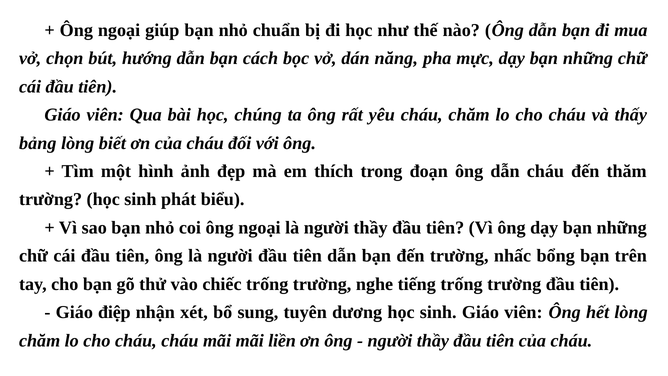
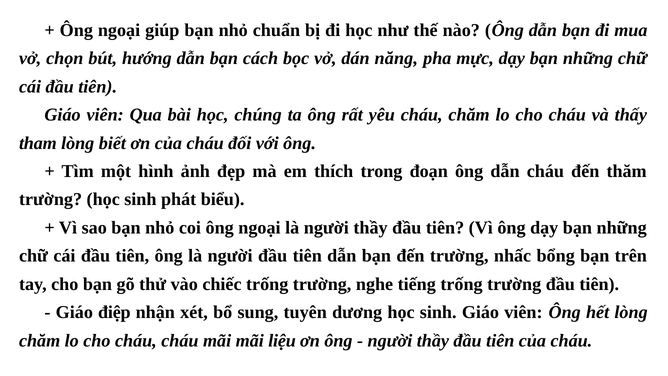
bảng: bảng -> tham (38, 143)
liền: liền -> liệu (282, 340)
